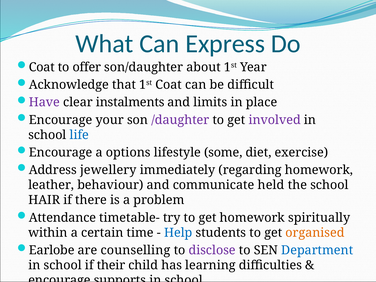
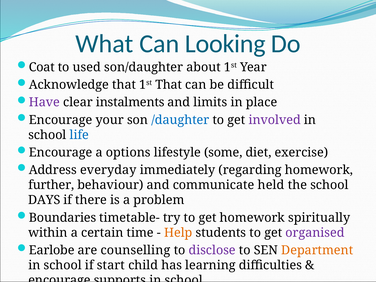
Express: Express -> Looking (225, 44)
offer: offer -> used (87, 67)
1st Coat: Coat -> That (169, 85)
/daughter colour: purple -> blue (180, 120)
jewellery: jewellery -> everyday (108, 170)
leather: leather -> further (51, 185)
HAIR: HAIR -> DAYS (44, 200)
Attendance: Attendance -> Boundaries (63, 218)
Help colour: blue -> orange (178, 233)
organised colour: orange -> purple (315, 233)
Department colour: blue -> orange (317, 250)
their: their -> start (111, 265)
